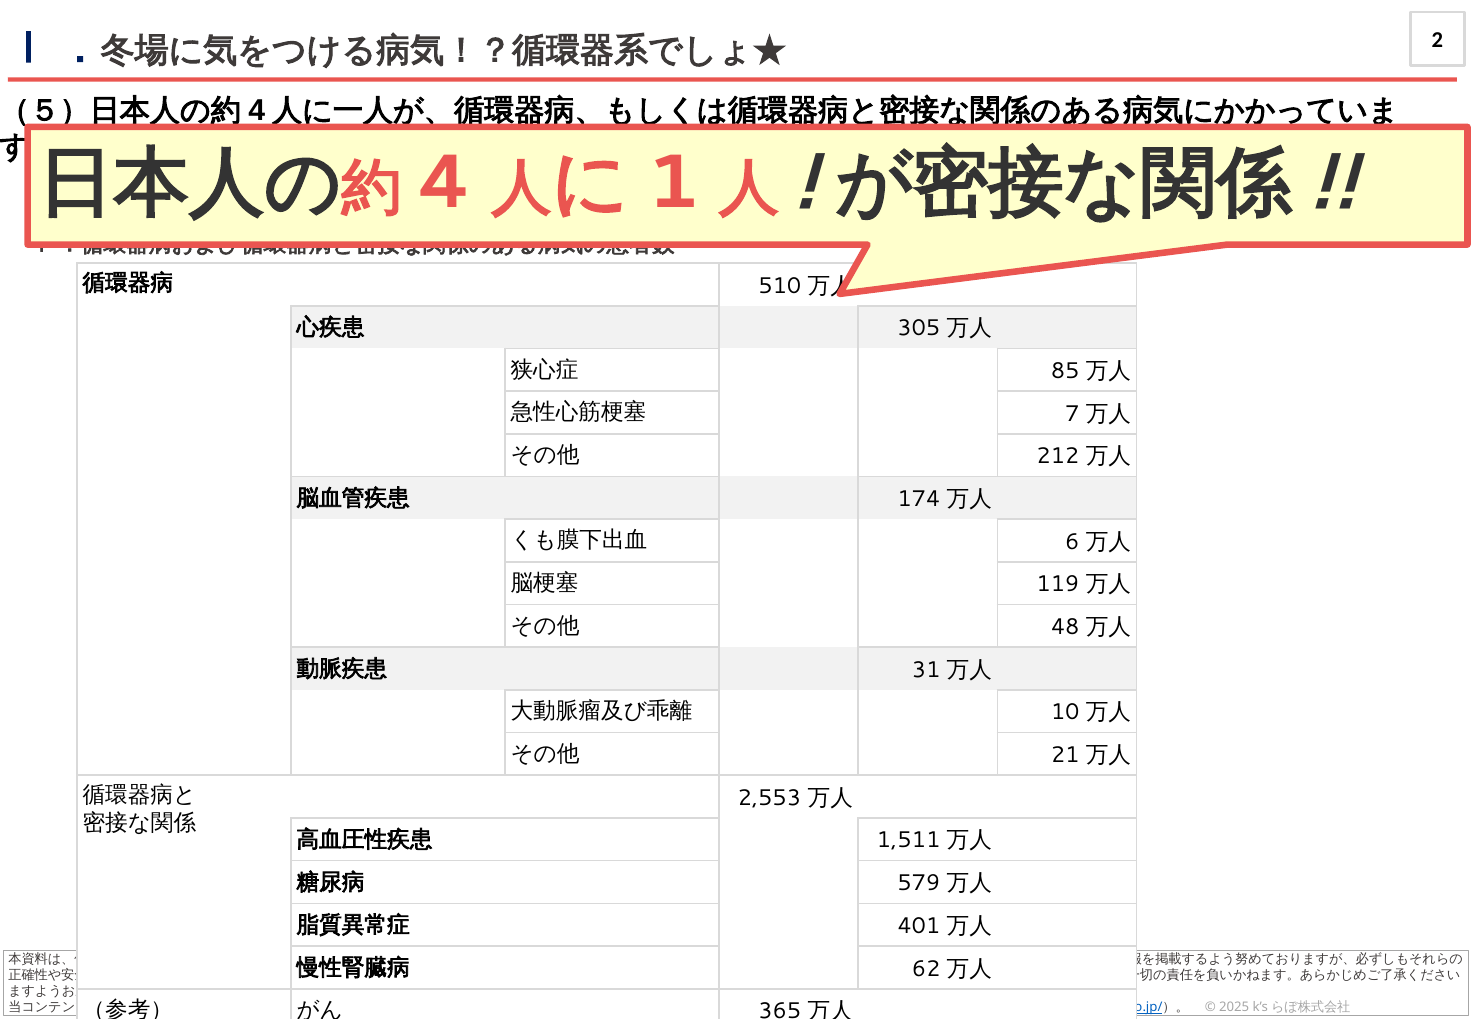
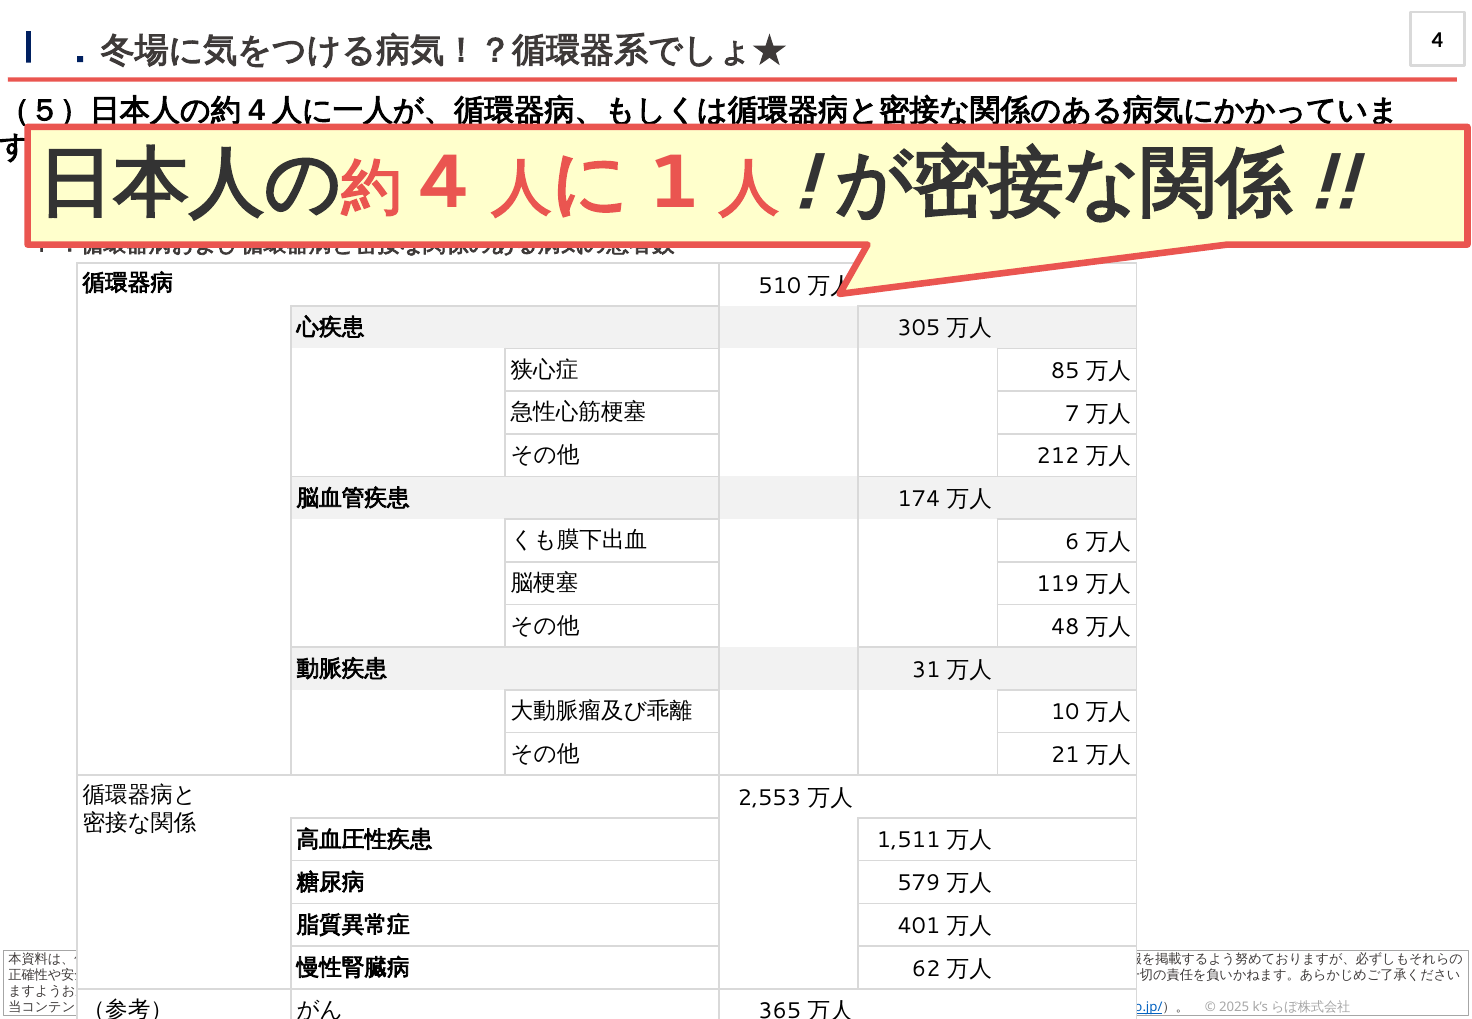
2: 2 -> 4 (1437, 40)
